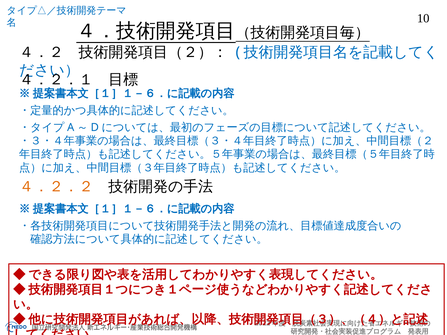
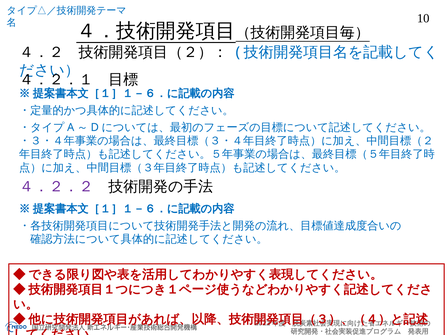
４．２．２ colour: orange -> purple (56, 187)
